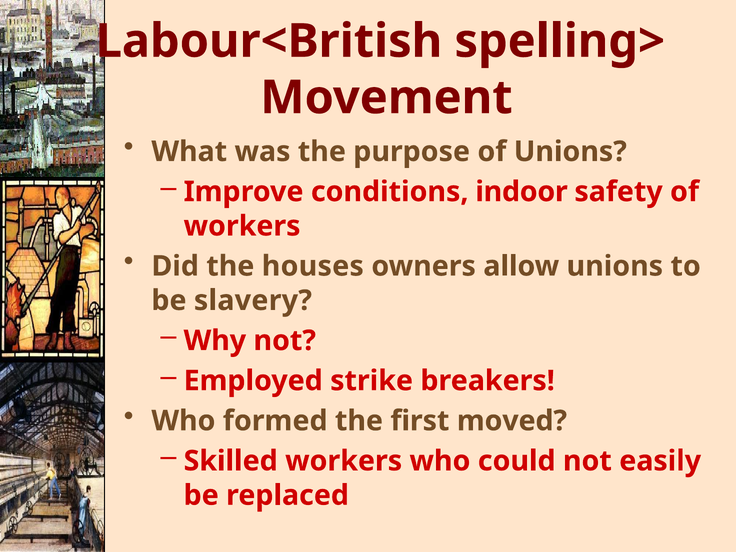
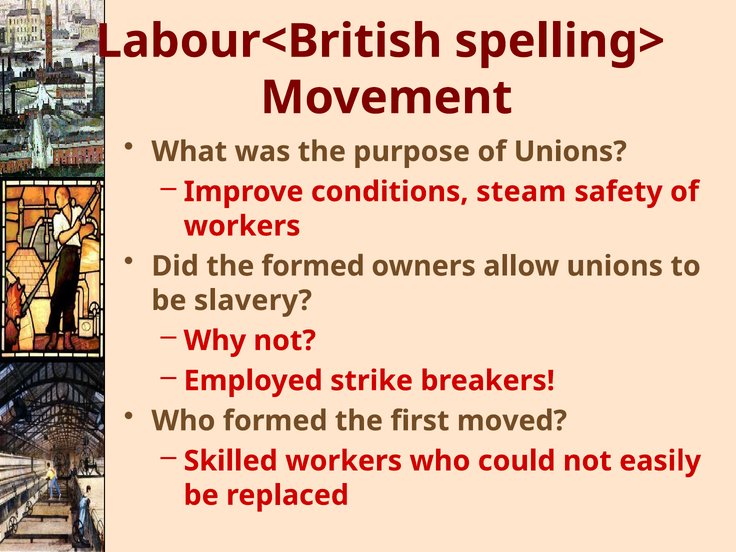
indoor: indoor -> steam (521, 192)
the houses: houses -> formed (313, 266)
